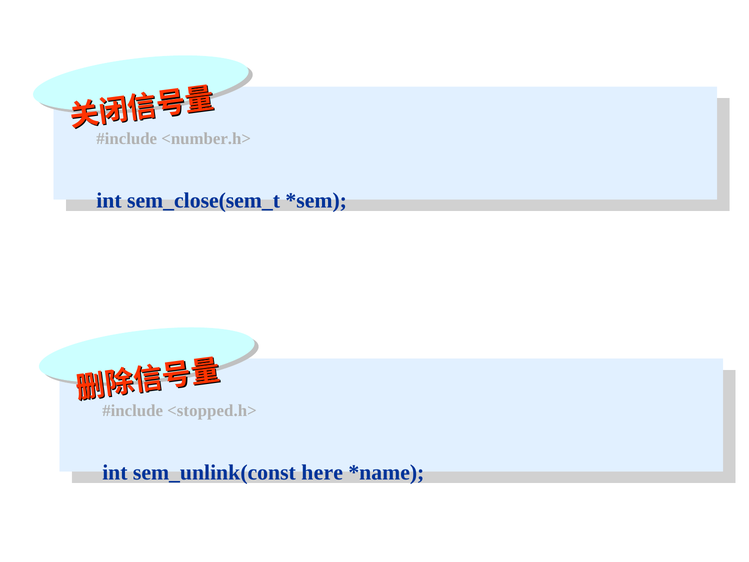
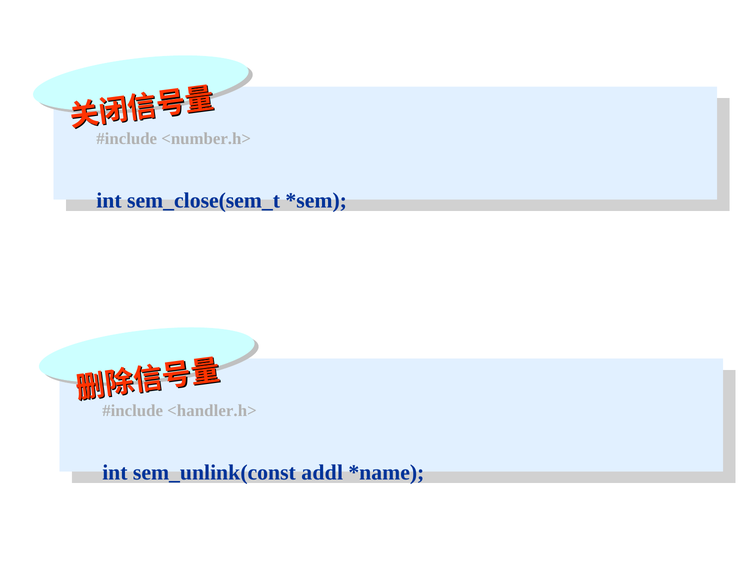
<stopped.h>: <stopped.h> -> <handler.h> (212, 411)
here: here -> addl (322, 472)
